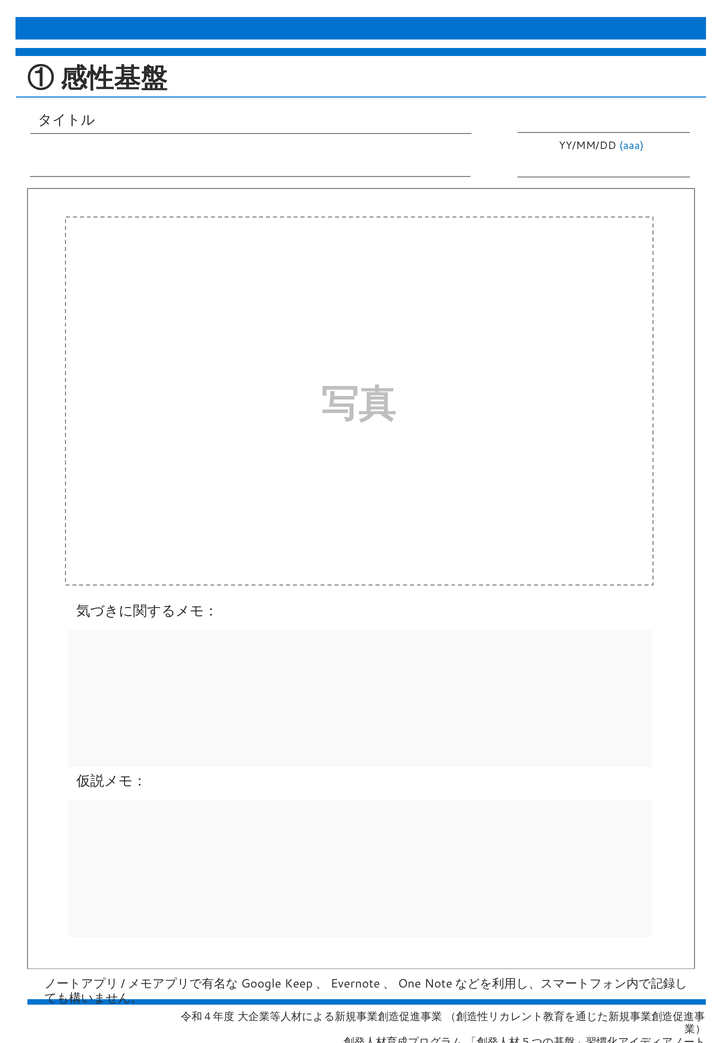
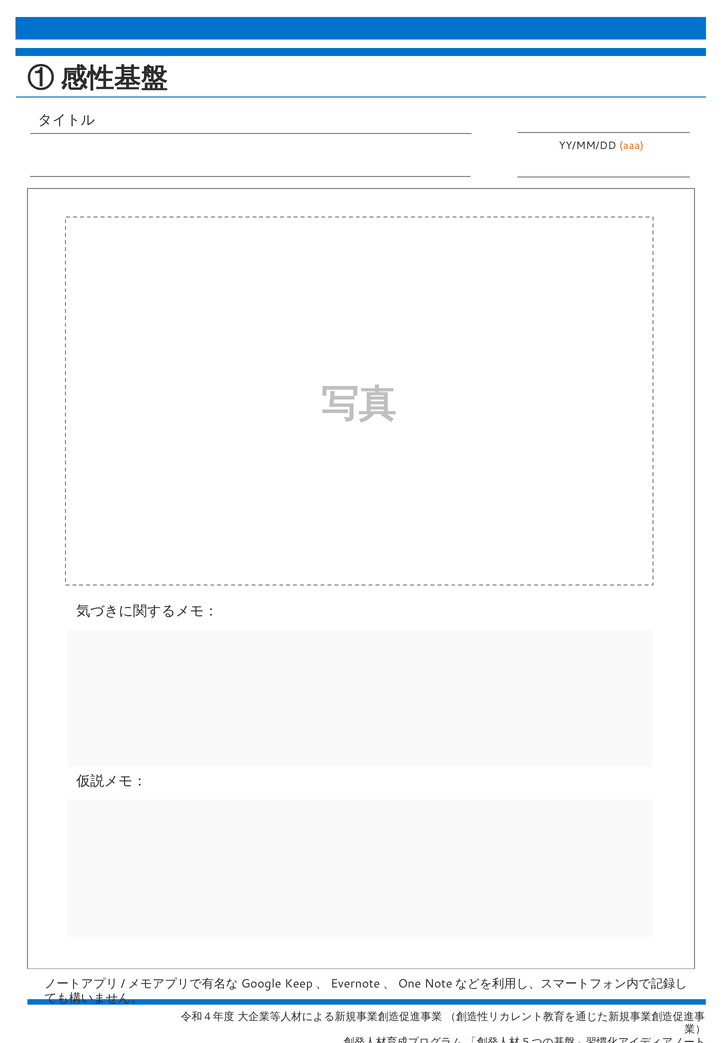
aaa colour: blue -> orange (631, 146)
